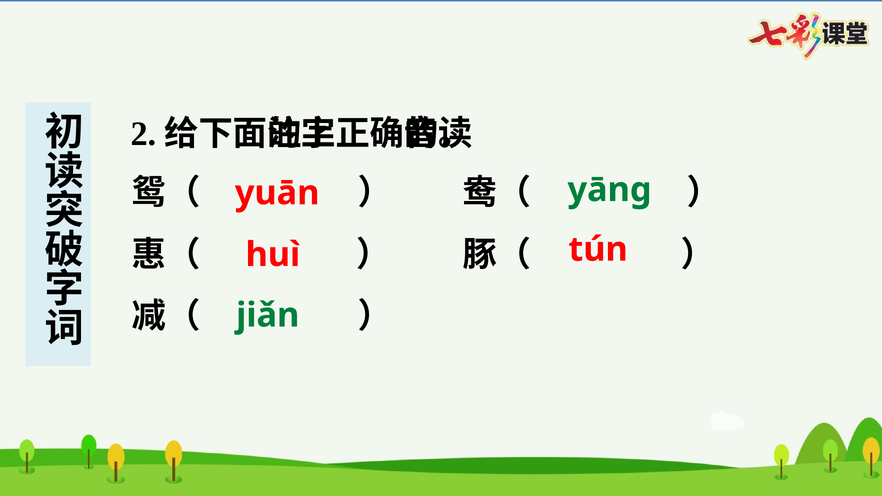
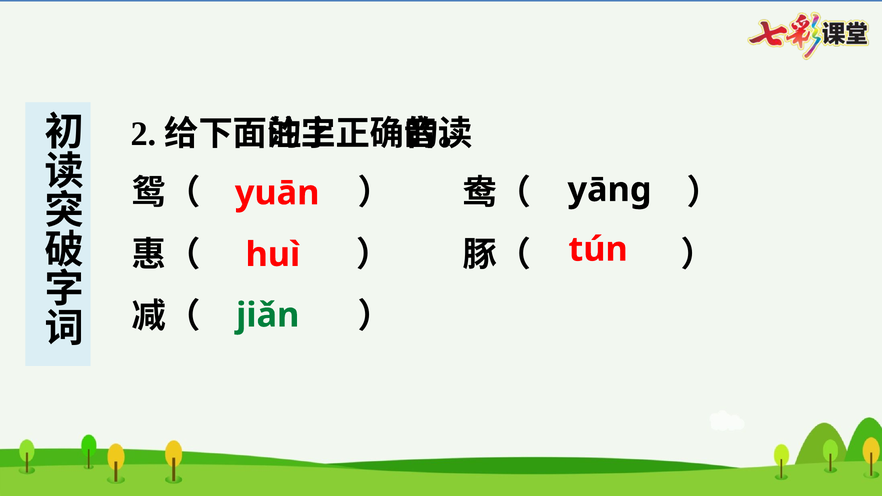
yāng colour: green -> black (610, 190)
